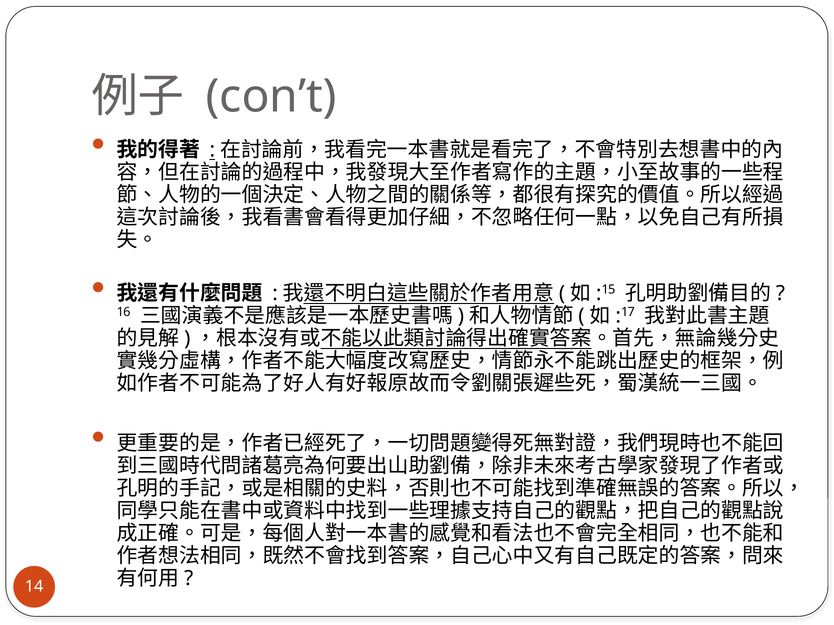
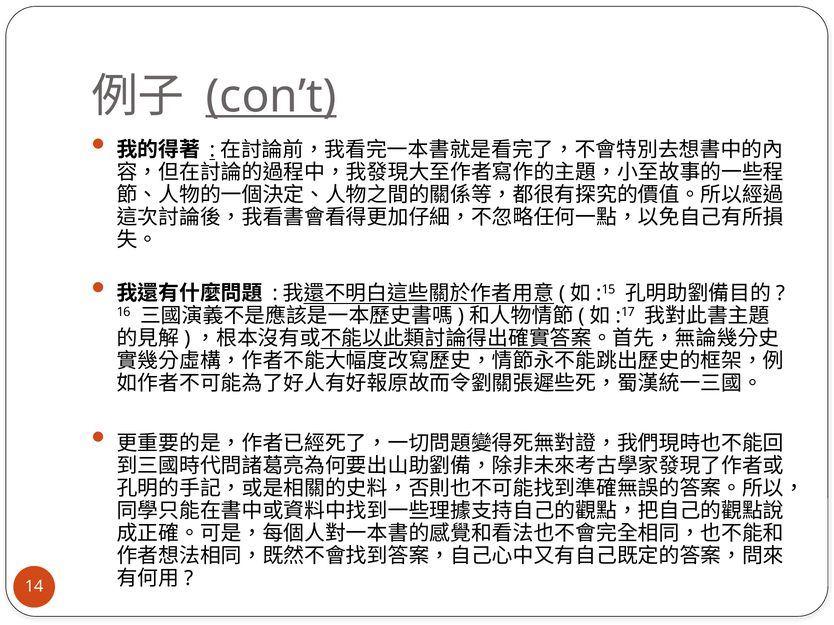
con’t underline: none -> present (271, 96)
